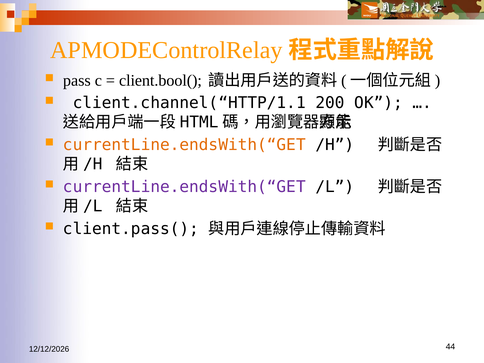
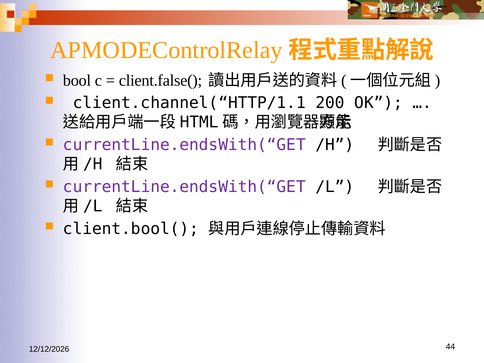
pass: pass -> bool (77, 80)
client.bool(: client.bool( -> client.false( (160, 80)
currentLine.endsWith(“GET colour: orange -> purple (184, 145)
client.pass(: client.pass( -> client.bool( (131, 229)
